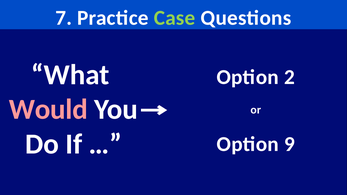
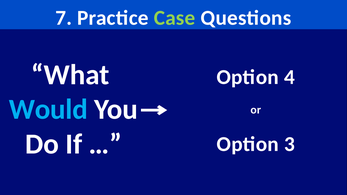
2: 2 -> 4 (289, 77)
Would colour: pink -> light blue (48, 110)
9: 9 -> 3 (290, 144)
